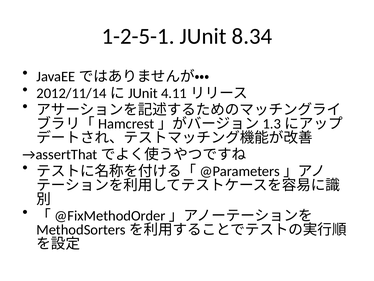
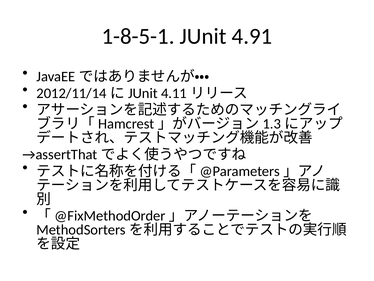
1-2-5-1: 1-2-5-1 -> 1-8-5-1 (138, 36)
8.34: 8.34 -> 4.91 (252, 36)
